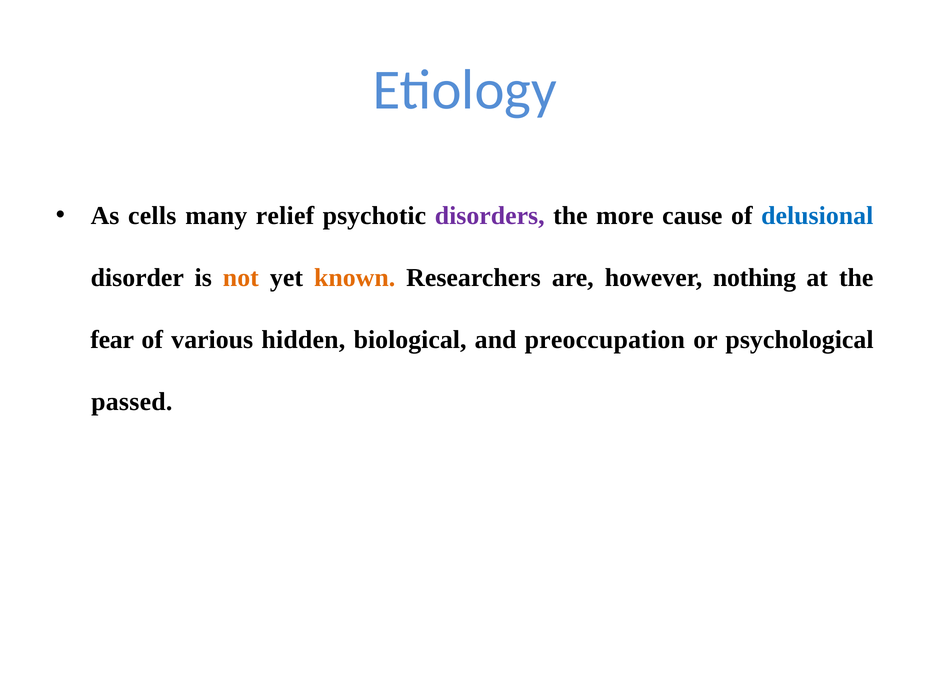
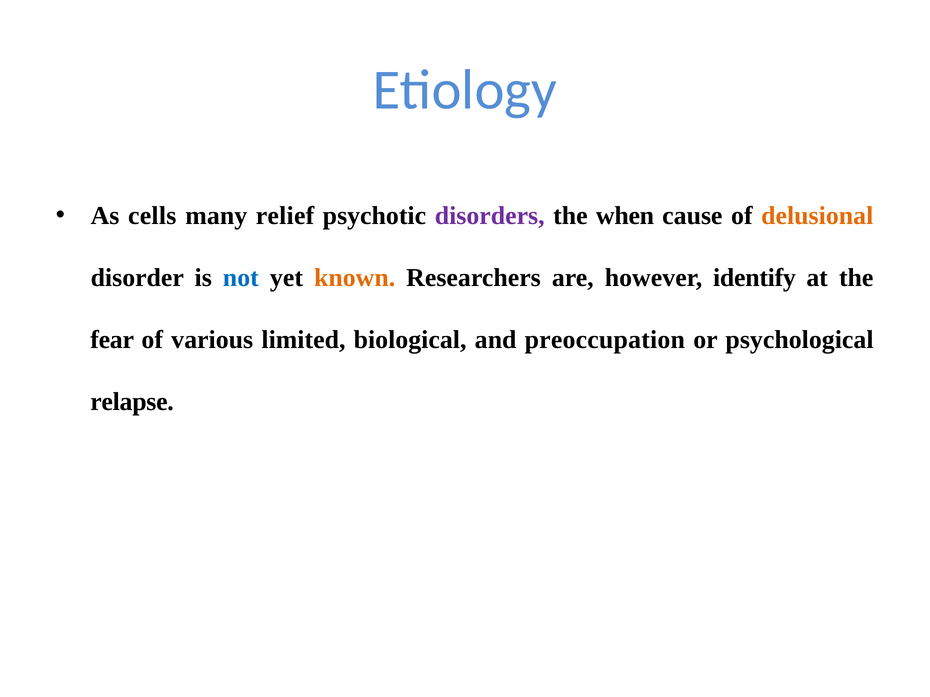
more: more -> when (625, 216)
delusional colour: blue -> orange (817, 216)
not colour: orange -> blue (241, 278)
nothing: nothing -> identify (754, 278)
hidden: hidden -> limited (303, 340)
passed: passed -> relapse (132, 402)
